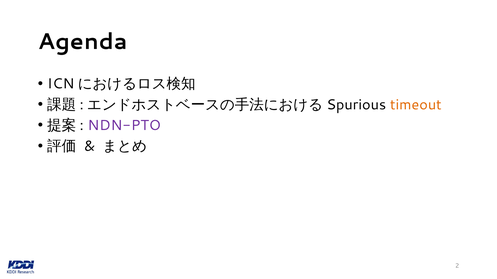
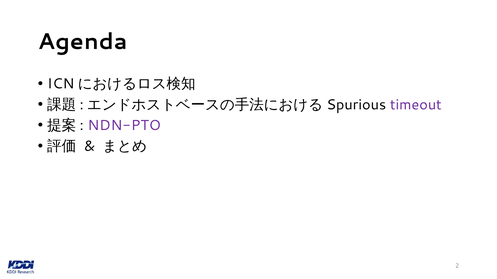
timeout colour: orange -> purple (416, 105)
